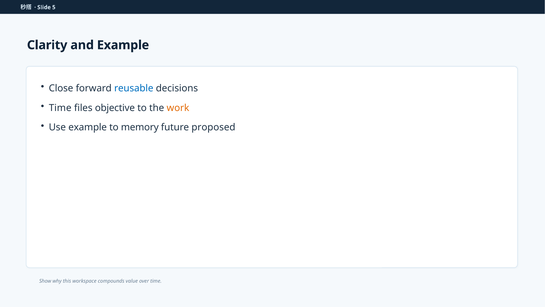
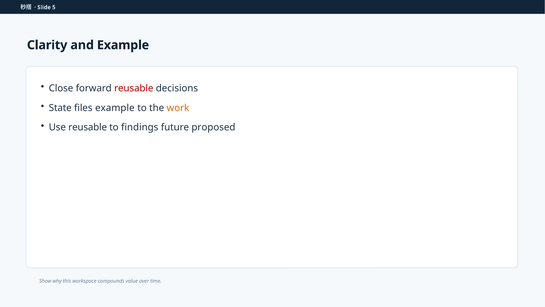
reusable colour: blue -> red (134, 88)
Time: Time -> State (60, 108)
files objective: objective -> example (115, 108)
Use example: example -> reusable (88, 127)
memory: memory -> findings (140, 127)
